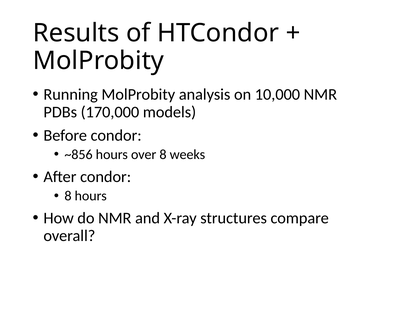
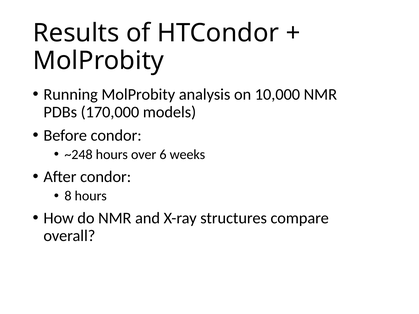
~856: ~856 -> ~248 (78, 155)
over 8: 8 -> 6 (163, 155)
